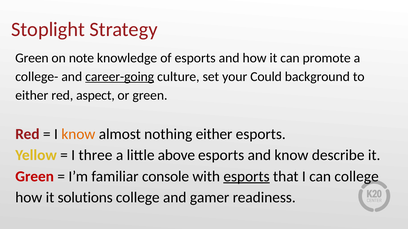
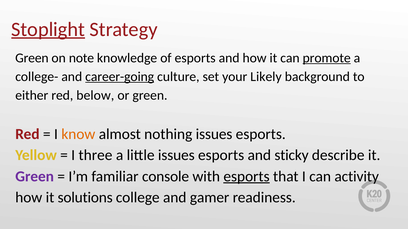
Stoplight underline: none -> present (48, 29)
promote underline: none -> present (327, 58)
Could: Could -> Likely (266, 77)
aspect: aspect -> below (95, 96)
nothing either: either -> issues (214, 134)
little above: above -> issues (176, 156)
and know: know -> sticky (292, 156)
Green colour: red -> purple (35, 177)
can college: college -> activity (357, 177)
